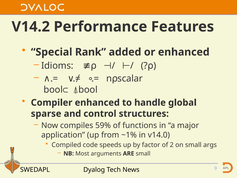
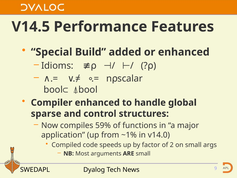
V14.2: V14.2 -> V14.5 (31, 27)
Rank: Rank -> Build (91, 52)
